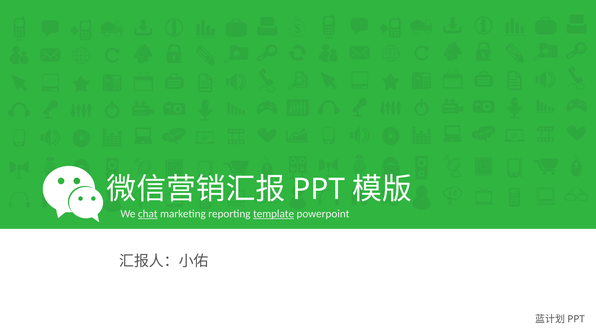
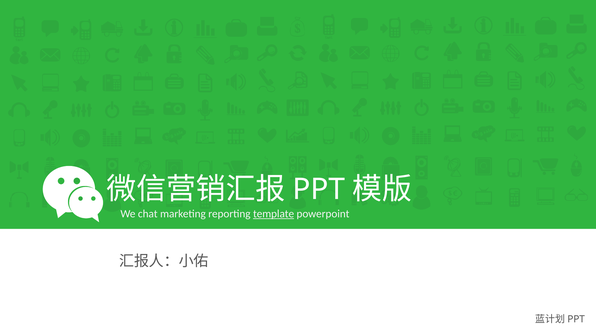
chat underline: present -> none (148, 214)
